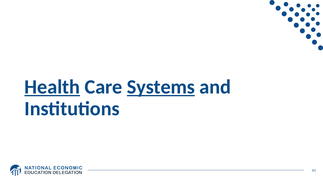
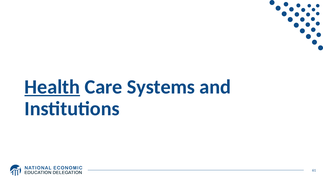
Systems underline: present -> none (161, 87)
